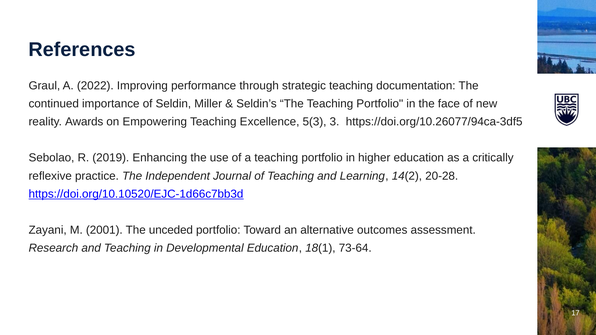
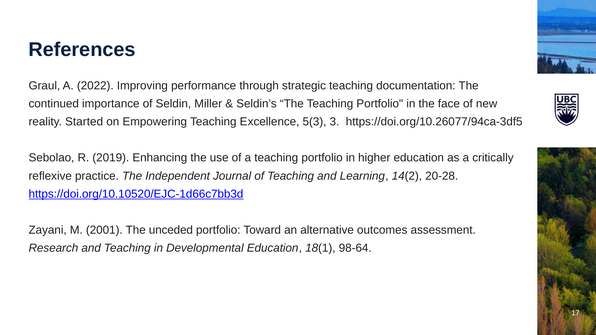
Awards: Awards -> Started (84, 122)
73-64: 73-64 -> 98-64 (355, 248)
